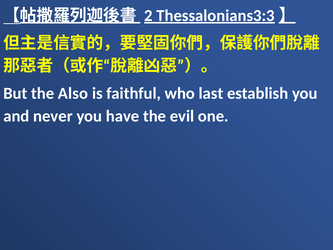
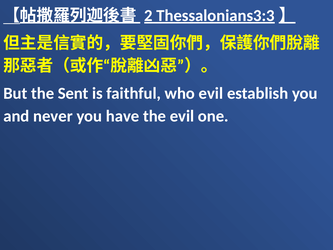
Also: Also -> Sent (73, 93)
who last: last -> evil (211, 93)
